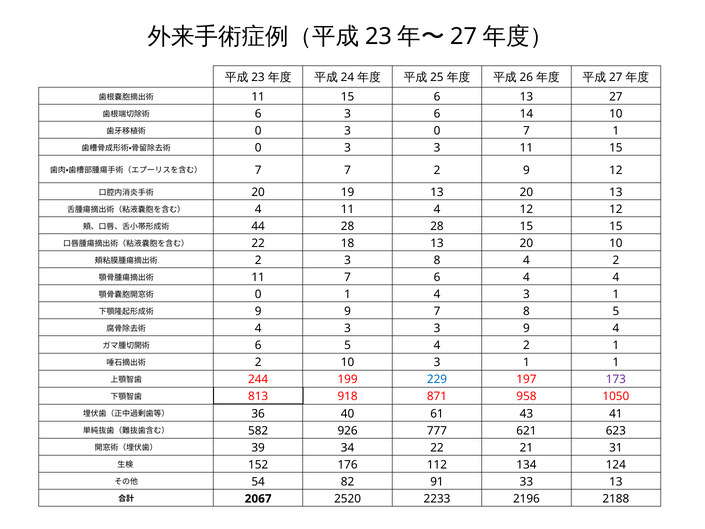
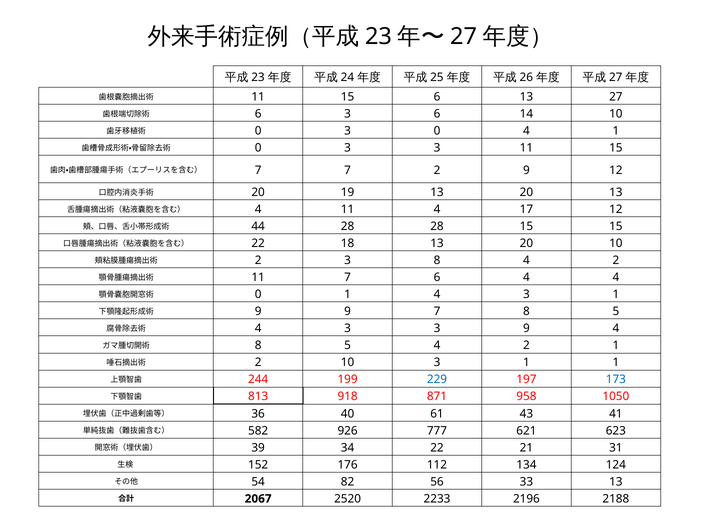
0 7: 7 -> 4 (526, 131)
4 12: 12 -> 17 (526, 209)
6: 6 -> 8 (258, 345)
173 colour: purple -> blue (616, 379)
91: 91 -> 56 (437, 481)
